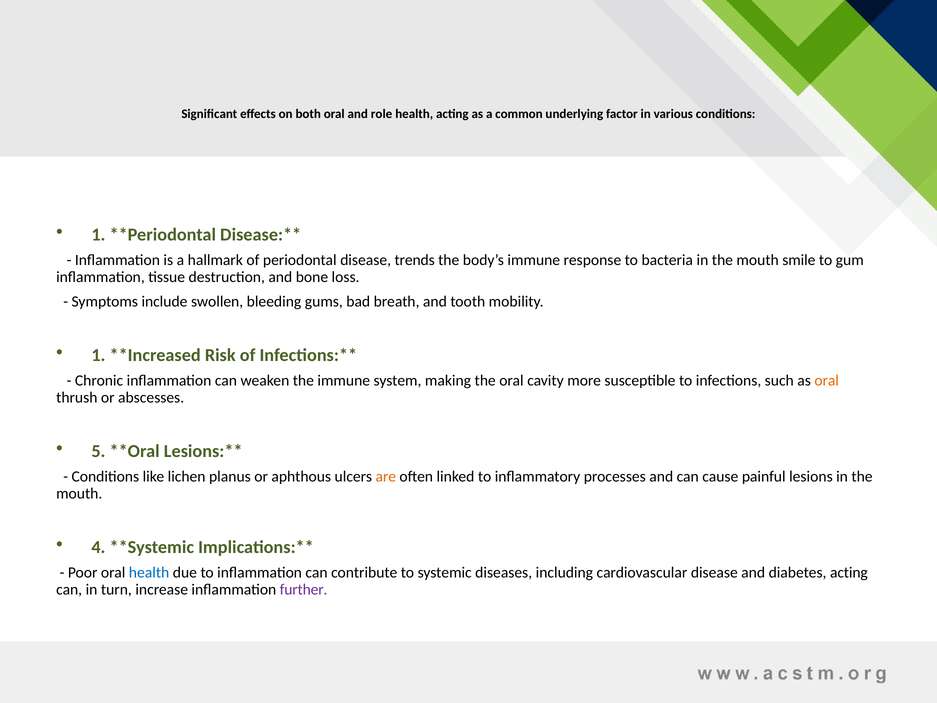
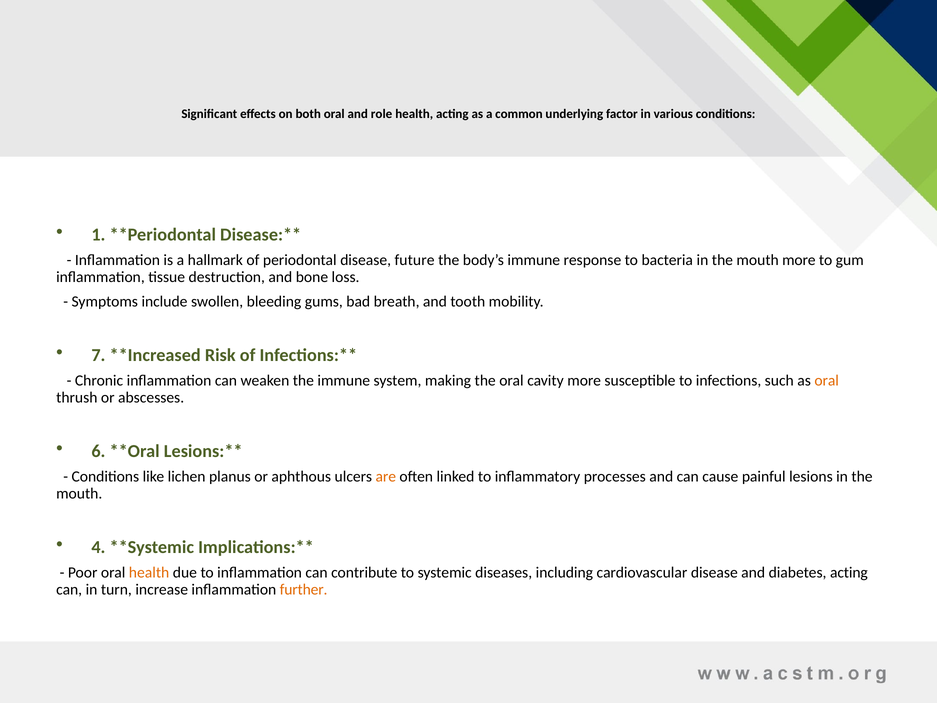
trends: trends -> future (415, 260)
mouth smile: smile -> more (799, 260)
1: 1 -> 7 (98, 355)
5: 5 -> 6 (98, 451)
health colour: blue -> orange (149, 573)
further colour: purple -> orange (304, 589)
